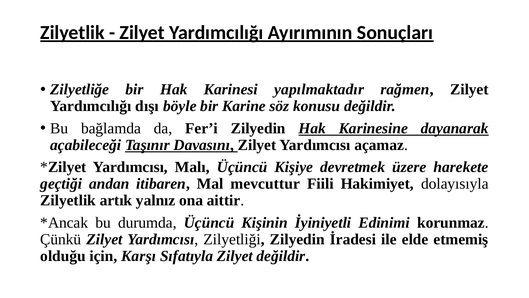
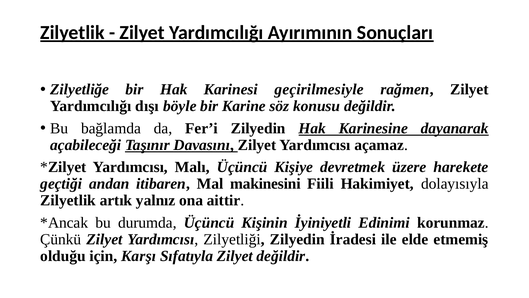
yapılmaktadır: yapılmaktadır -> geçirilmesiyle (319, 89)
mevcuttur: mevcuttur -> makinesini (265, 184)
